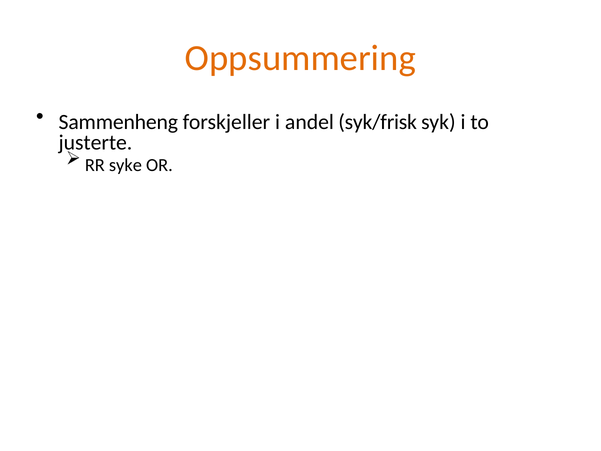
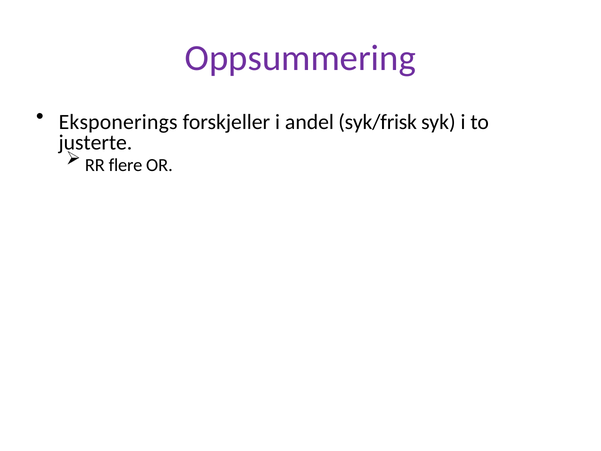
Oppsummering colour: orange -> purple (300, 58)
Sammenheng: Sammenheng -> Eksponerings (118, 122)
syke: syke -> flere (126, 165)
